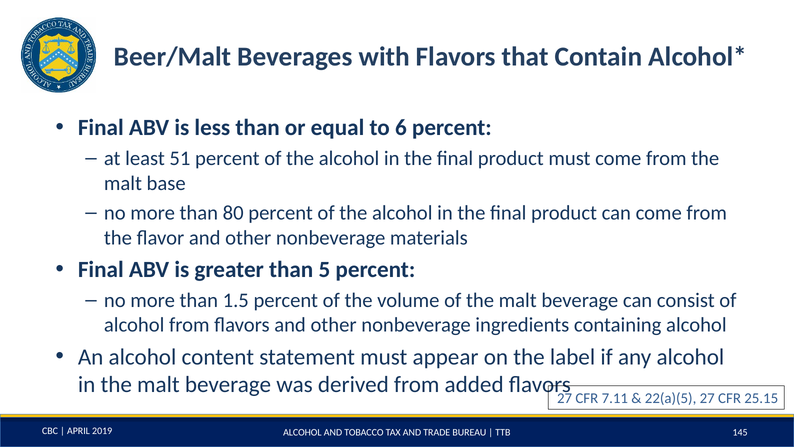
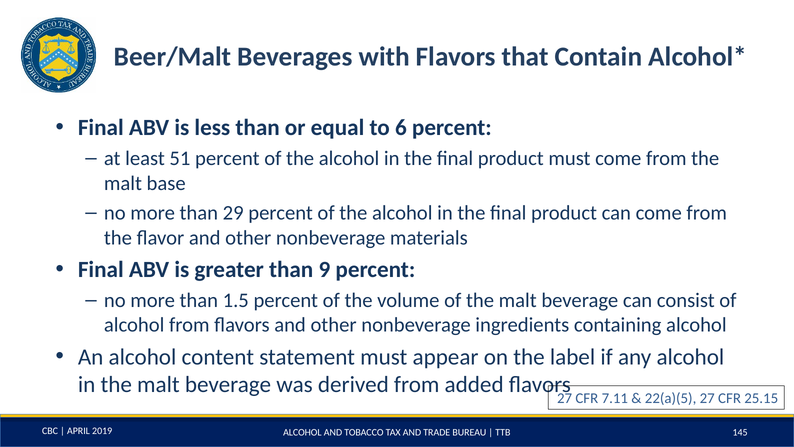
80: 80 -> 29 (233, 213)
5: 5 -> 9 (324, 269)
